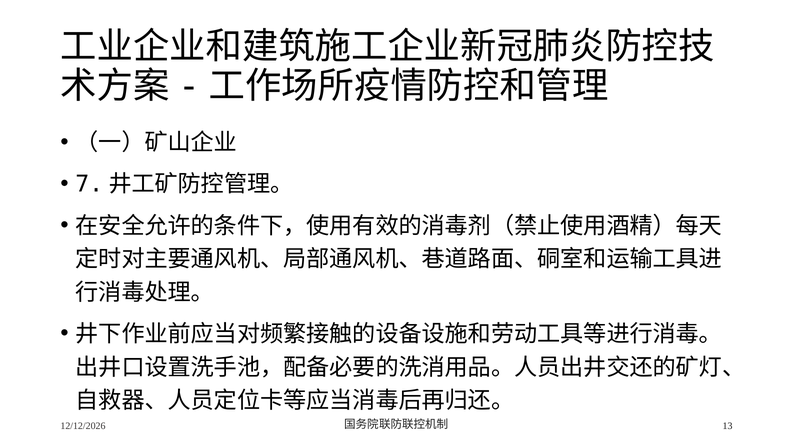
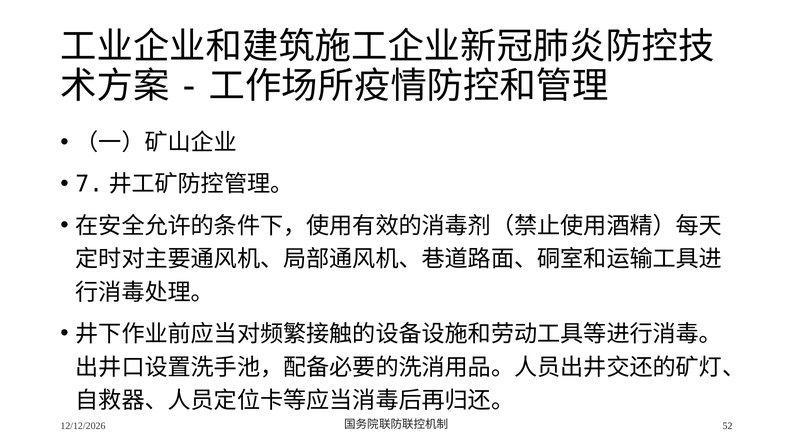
13: 13 -> 52 (728, 426)
